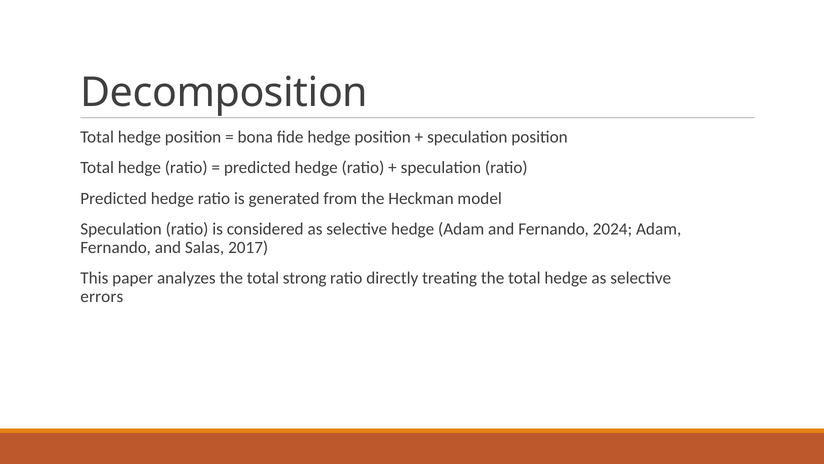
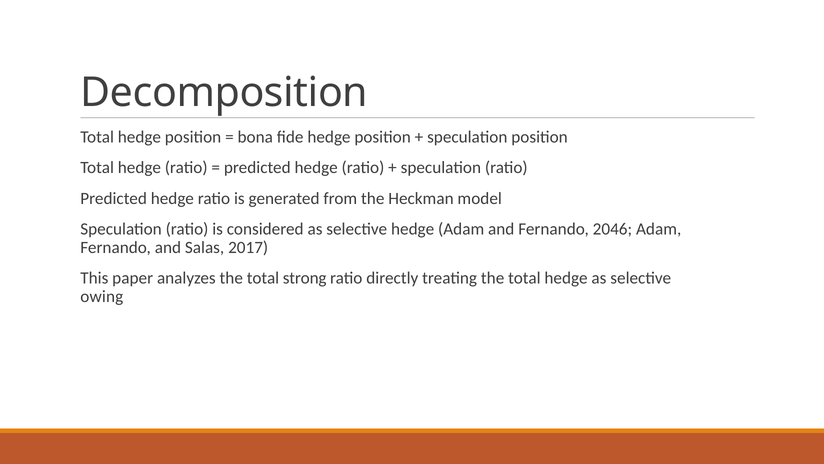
2024: 2024 -> 2046 (612, 229)
errors: errors -> owing (102, 296)
